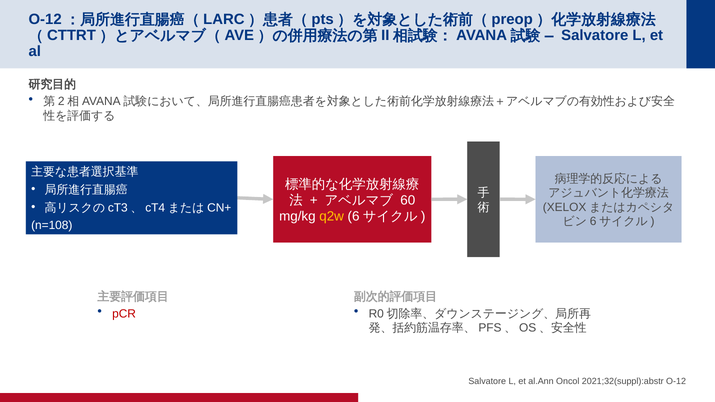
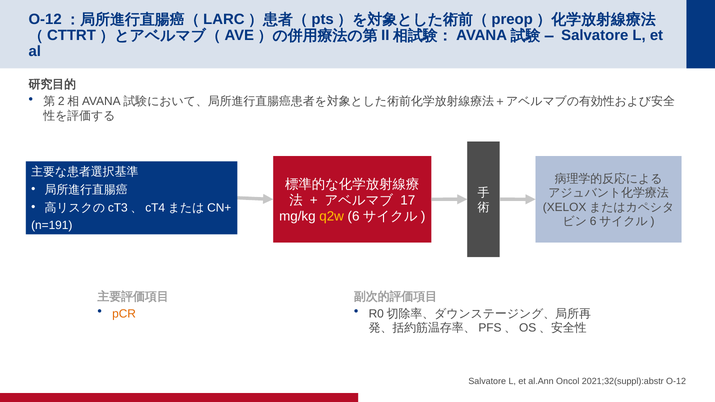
60: 60 -> 17 (408, 200)
n=108: n=108 -> n=191 (52, 226)
pCR colour: red -> orange (124, 314)
